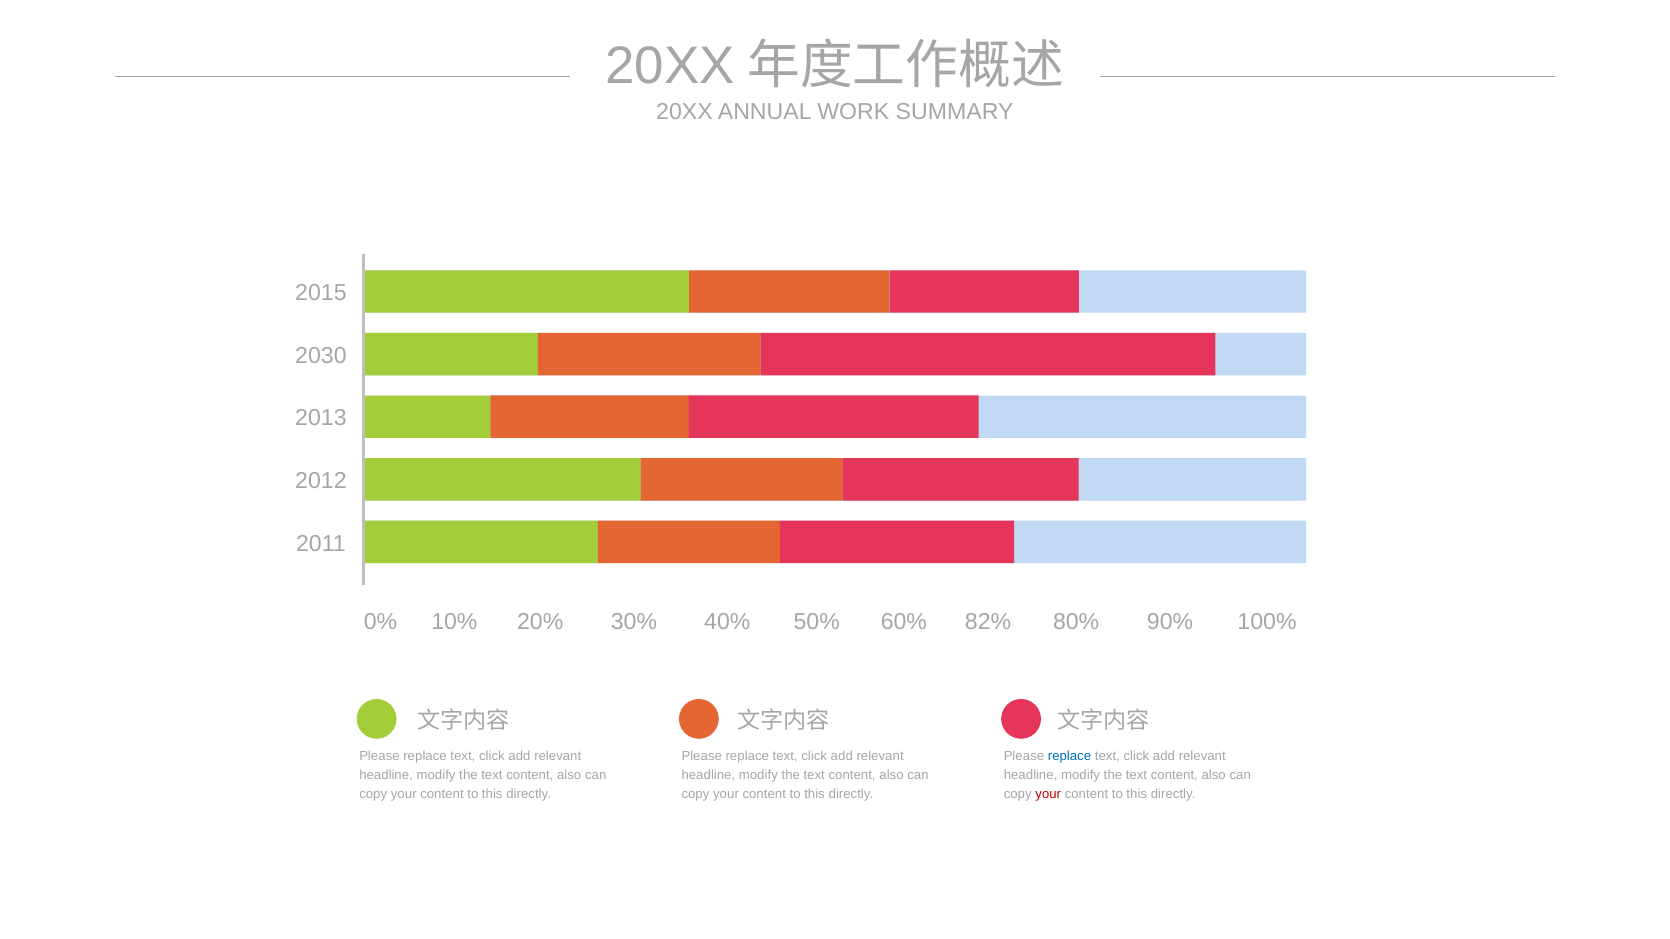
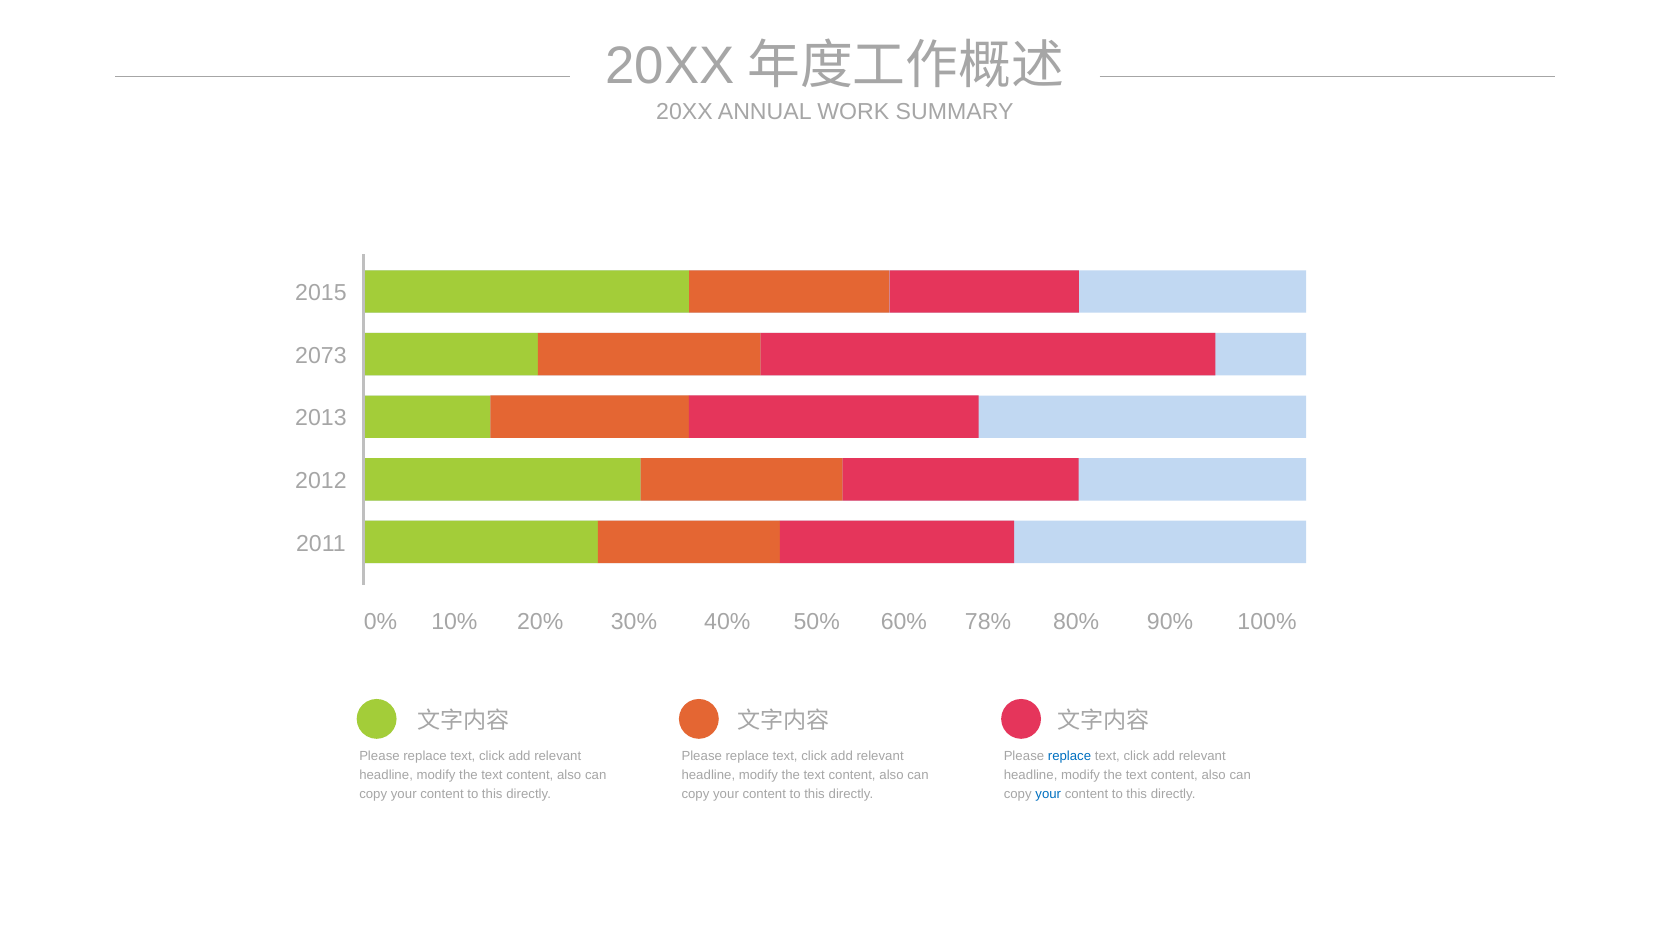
2030: 2030 -> 2073 (321, 356)
82%: 82% -> 78% (988, 623)
your colour: red -> blue (1048, 794)
